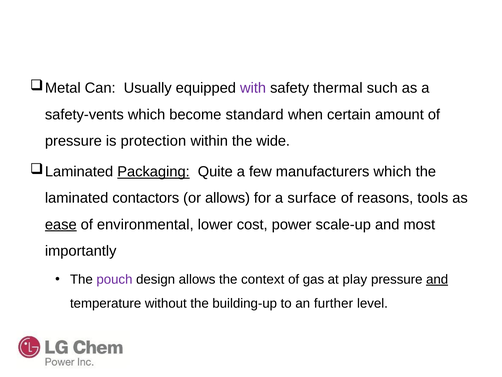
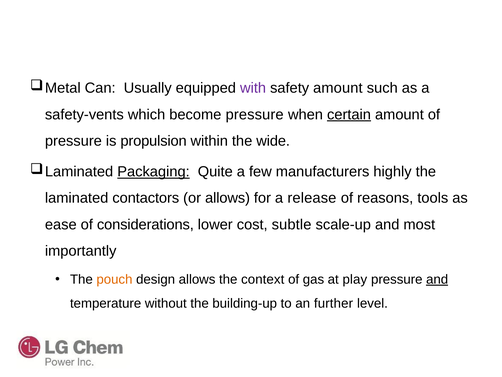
safety thermal: thermal -> amount (338, 88)
become standard: standard -> pressure (255, 114)
certain underline: none -> present (349, 114)
protection: protection -> propulsion (154, 141)
manufacturers which: which -> highly (393, 172)
surface: surface -> release (312, 198)
ease underline: present -> none (61, 224)
environmental: environmental -> considerations (145, 224)
power: power -> subtle (292, 224)
pouch colour: purple -> orange (114, 279)
